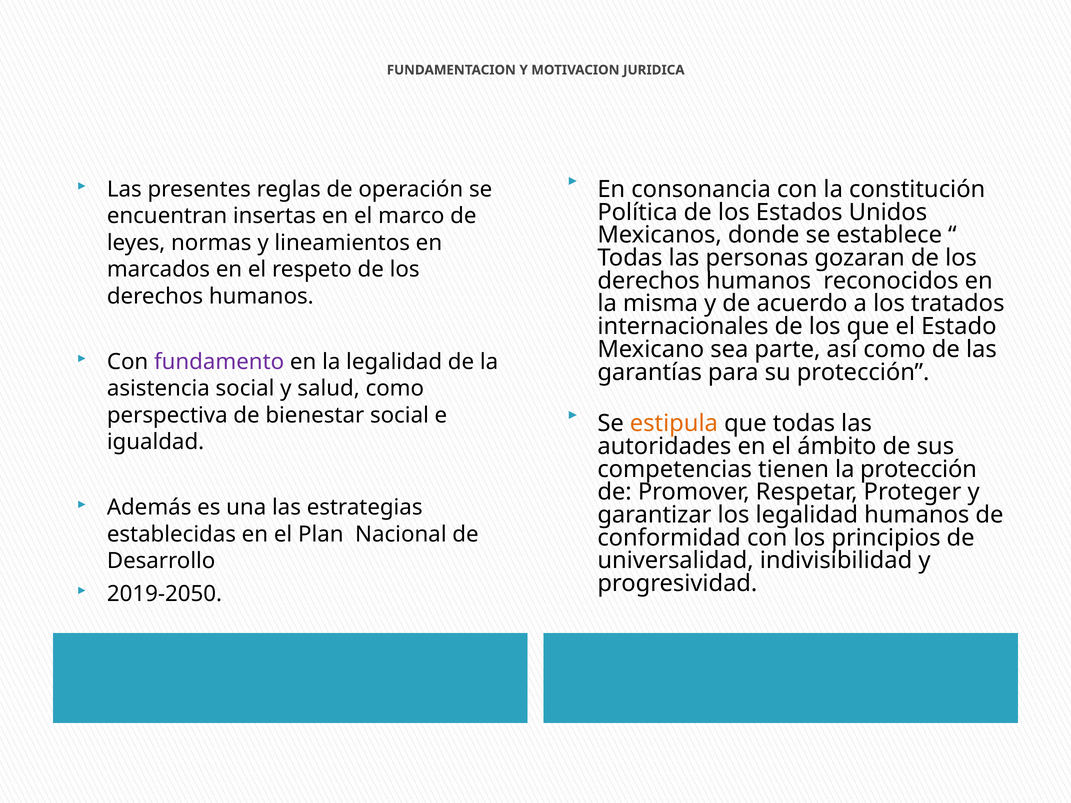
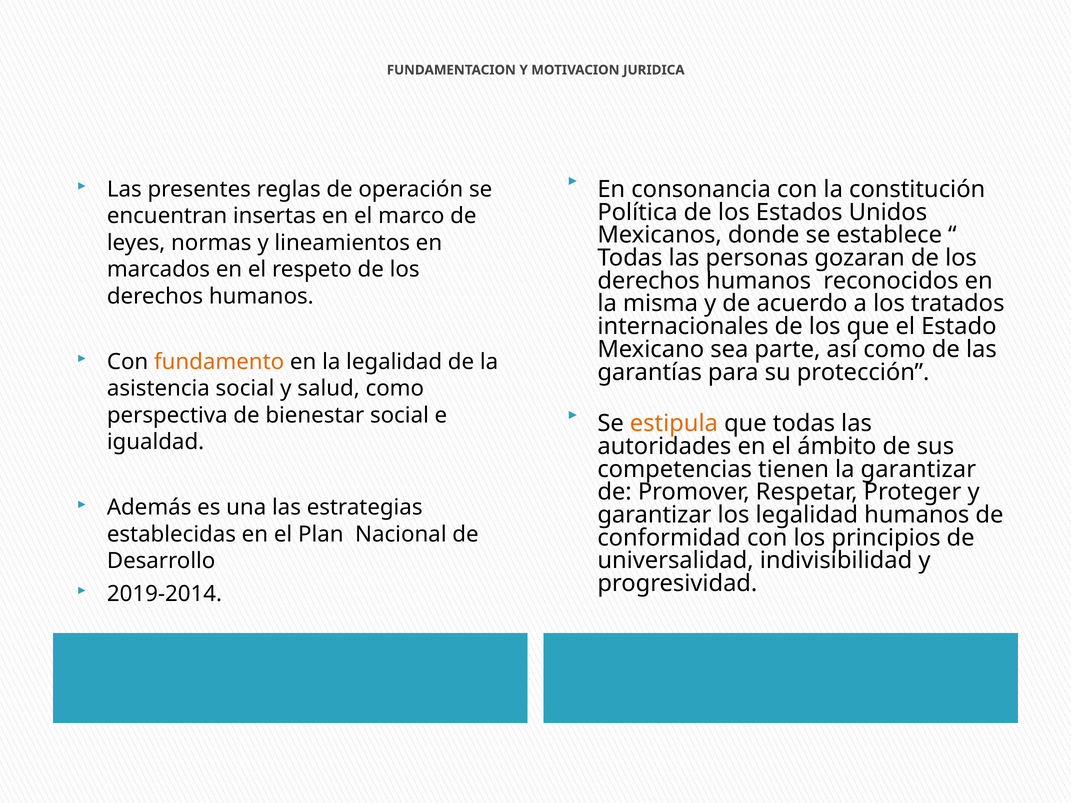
fundamento colour: purple -> orange (219, 362)
la protección: protección -> garantizar (918, 469)
2019-2050: 2019-2050 -> 2019-2014 (164, 594)
